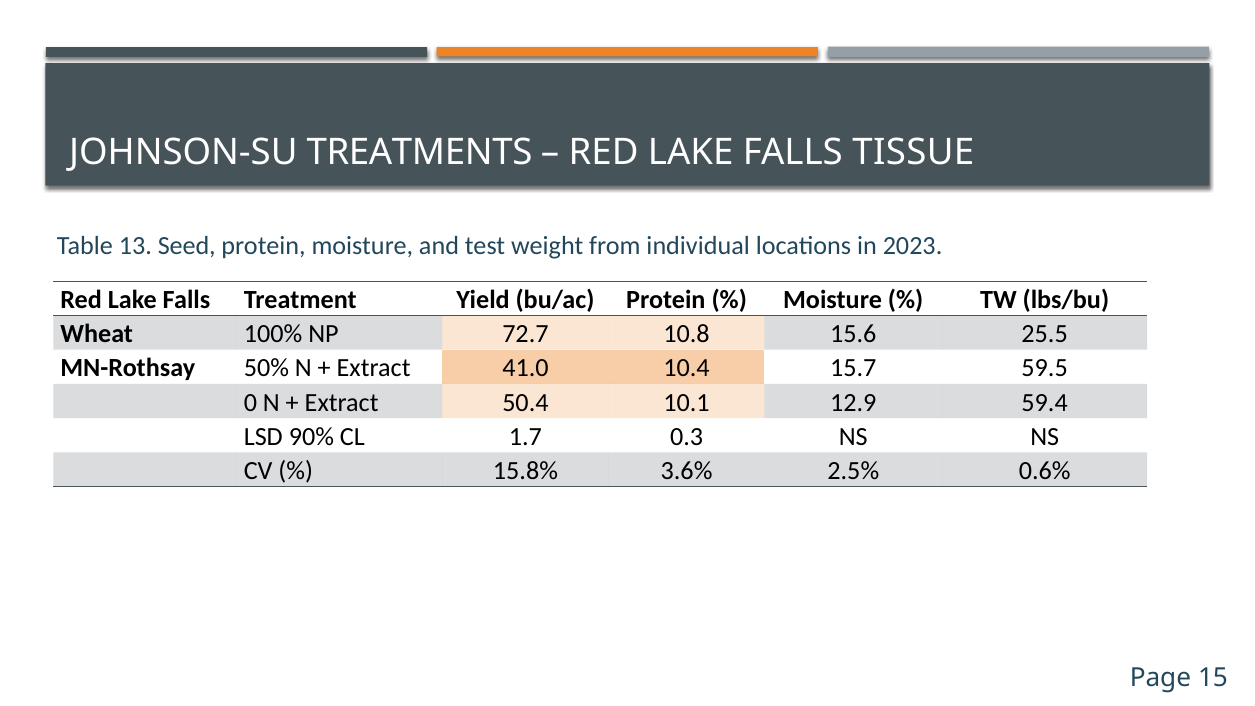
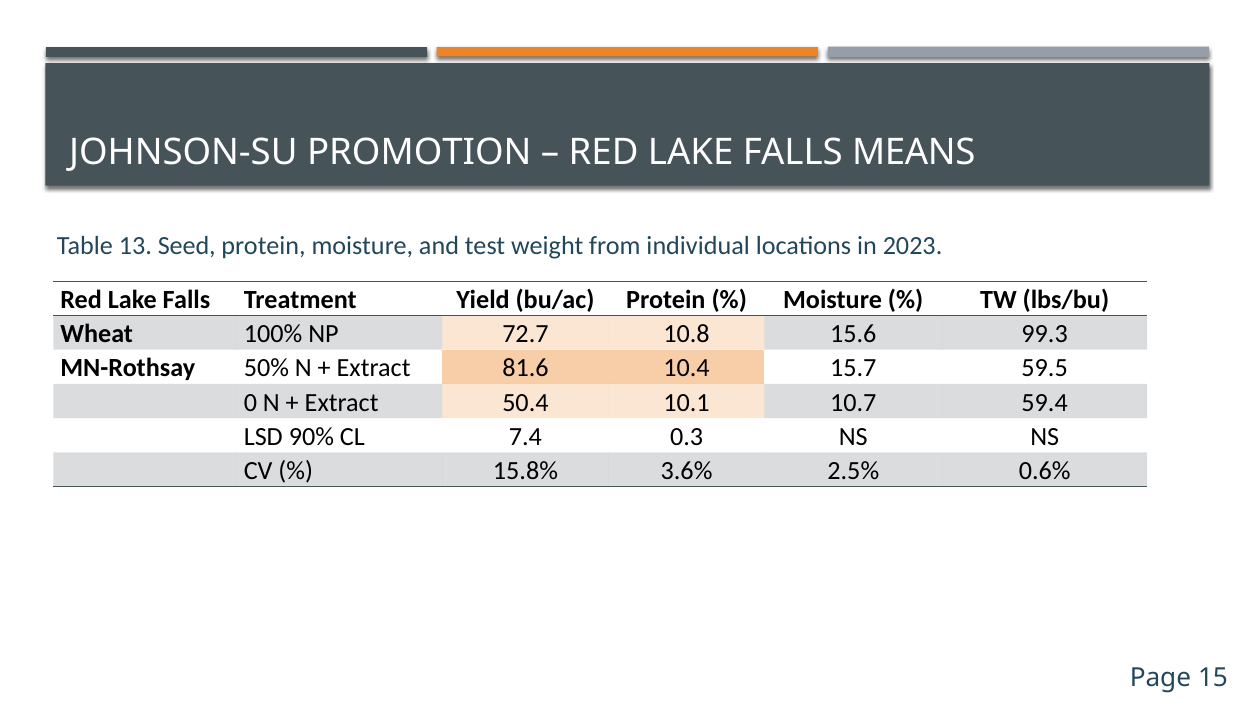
TREATMENTS: TREATMENTS -> PROMOTION (419, 152)
TISSUE: TISSUE -> MEANS (914, 152)
25.5: 25.5 -> 99.3 (1045, 334)
41.0: 41.0 -> 81.6 (525, 368)
12.9: 12.9 -> 10.7 (853, 402)
1.7: 1.7 -> 7.4 (525, 437)
